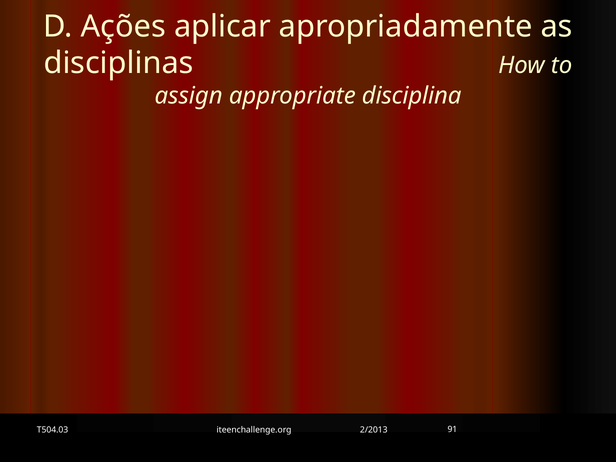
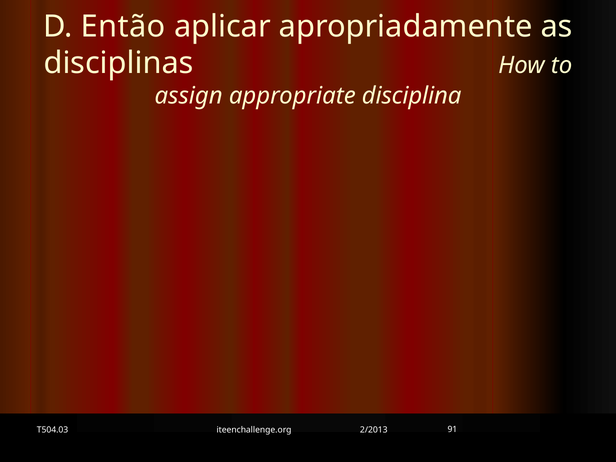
Ações: Ações -> Então (123, 26)
